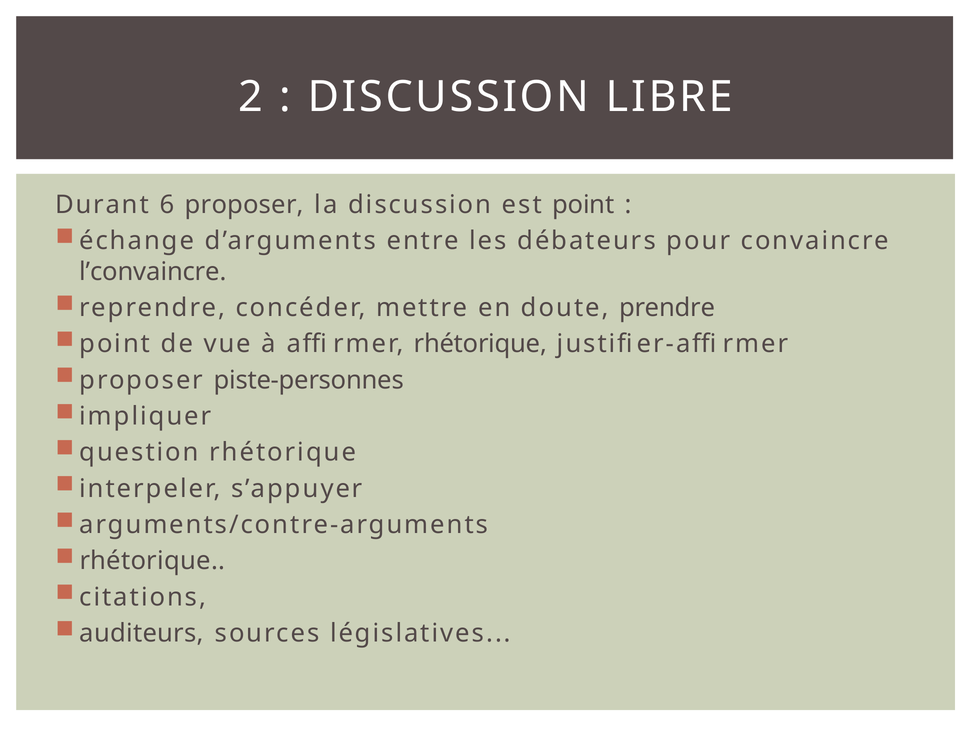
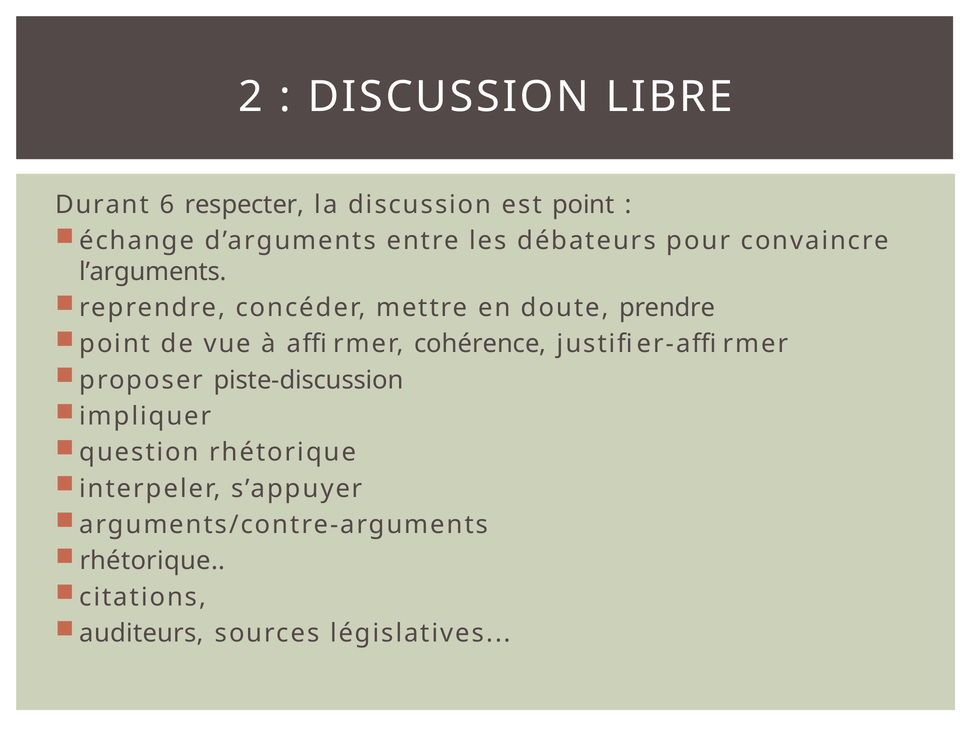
6 proposer: proposer -> respecter (244, 205)
l’convaincre: l’convaincre -> l’arguments (153, 272)
affirmer rhétorique: rhétorique -> cohérence (480, 344)
piste-personnes: piste-personnes -> piste-discussion (309, 380)
